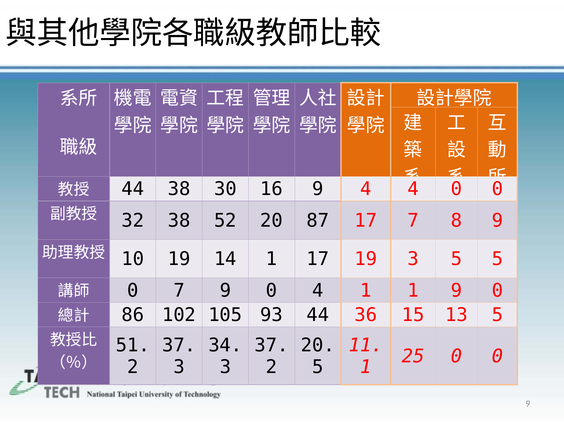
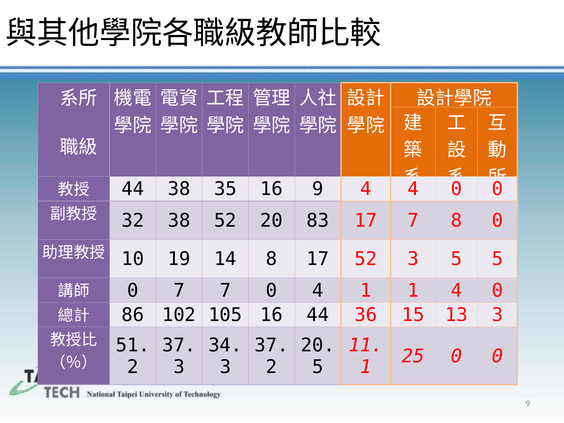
30: 30 -> 35 (225, 189)
87: 87 -> 83 (318, 221)
8 9: 9 -> 0 (497, 221)
14 1: 1 -> 8 (272, 259)
17 19: 19 -> 52 (366, 259)
7 9: 9 -> 7 (225, 290)
1 9: 9 -> 4 (456, 290)
105 93: 93 -> 16 (272, 315)
13 5: 5 -> 3 (497, 315)
